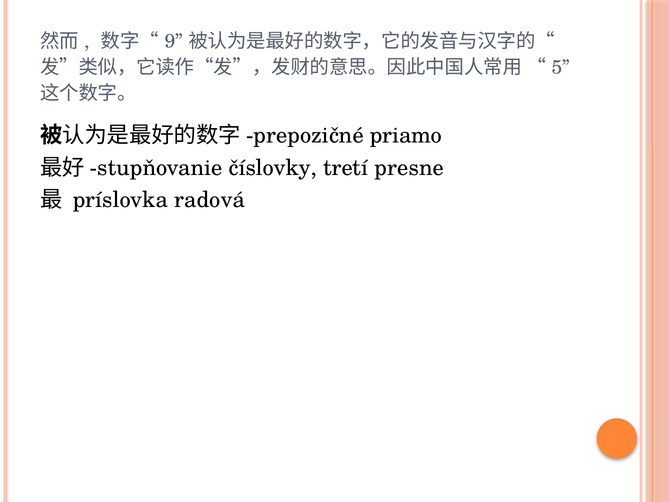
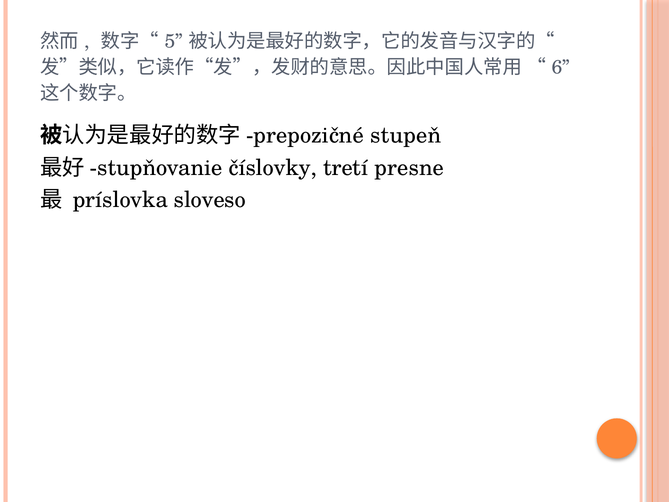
9: 9 -> 5 (174, 41)
5: 5 -> 6 (561, 67)
priamo: priamo -> stupeň (406, 135)
radová: radová -> sloveso (210, 200)
